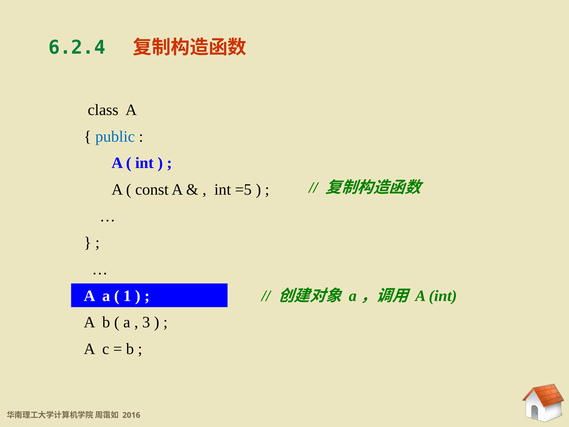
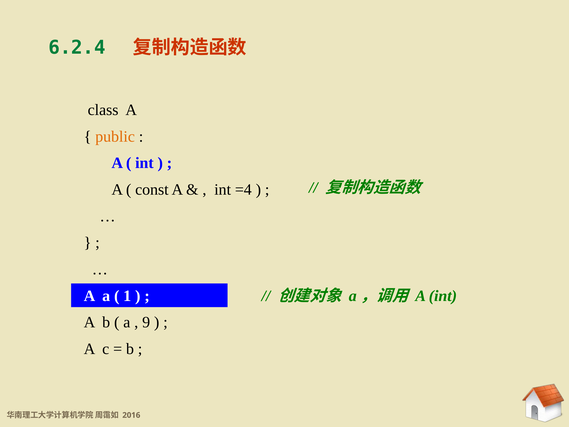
public colour: blue -> orange (115, 136)
=5: =5 -> =4 (243, 189)
3: 3 -> 9 (146, 322)
